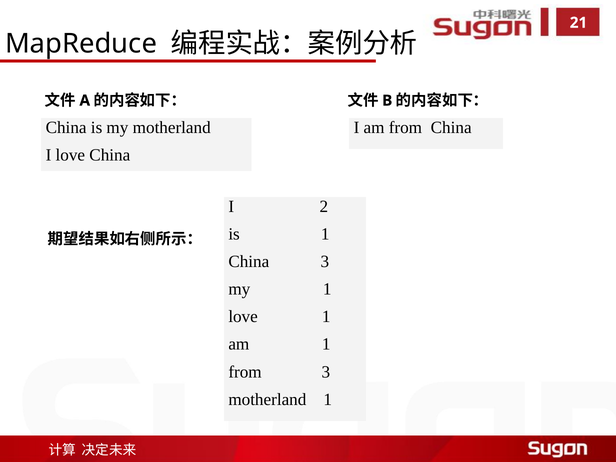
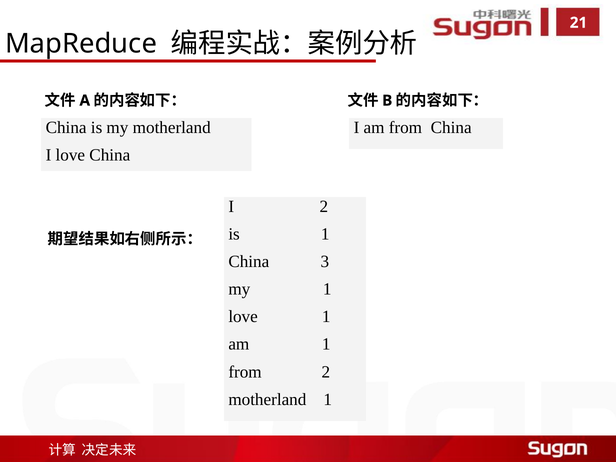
from 3: 3 -> 2 (326, 372)
